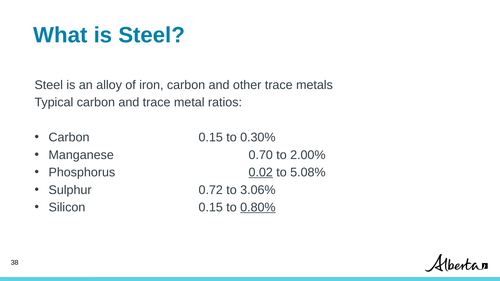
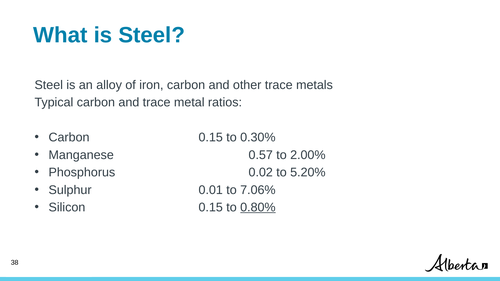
0.70: 0.70 -> 0.57 (261, 155)
0.02 underline: present -> none (261, 173)
5.08%: 5.08% -> 5.20% (308, 173)
0.72: 0.72 -> 0.01 (211, 190)
3.06%: 3.06% -> 7.06% (258, 190)
